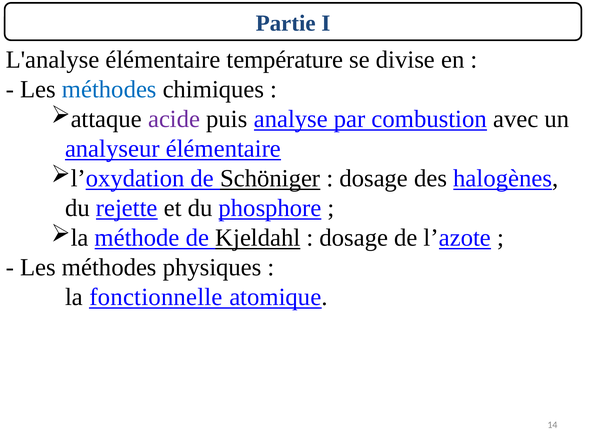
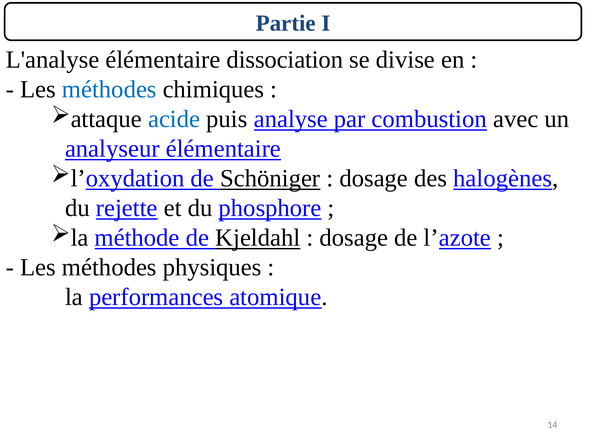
température: température -> dissociation (285, 60)
acide colour: purple -> blue (174, 119)
fonctionnelle: fonctionnelle -> performances (156, 297)
